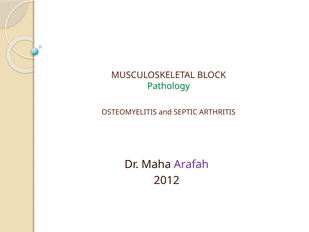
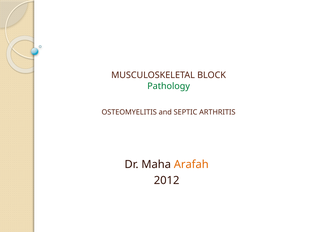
Arafah colour: purple -> orange (191, 164)
